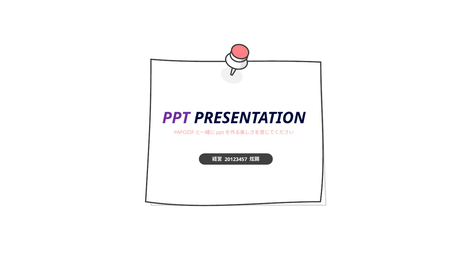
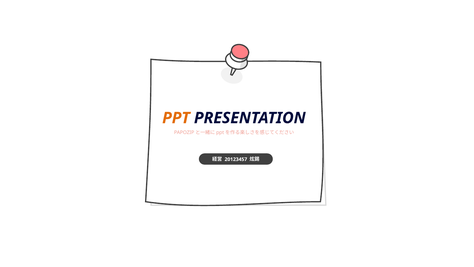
PPT colour: purple -> orange (176, 118)
